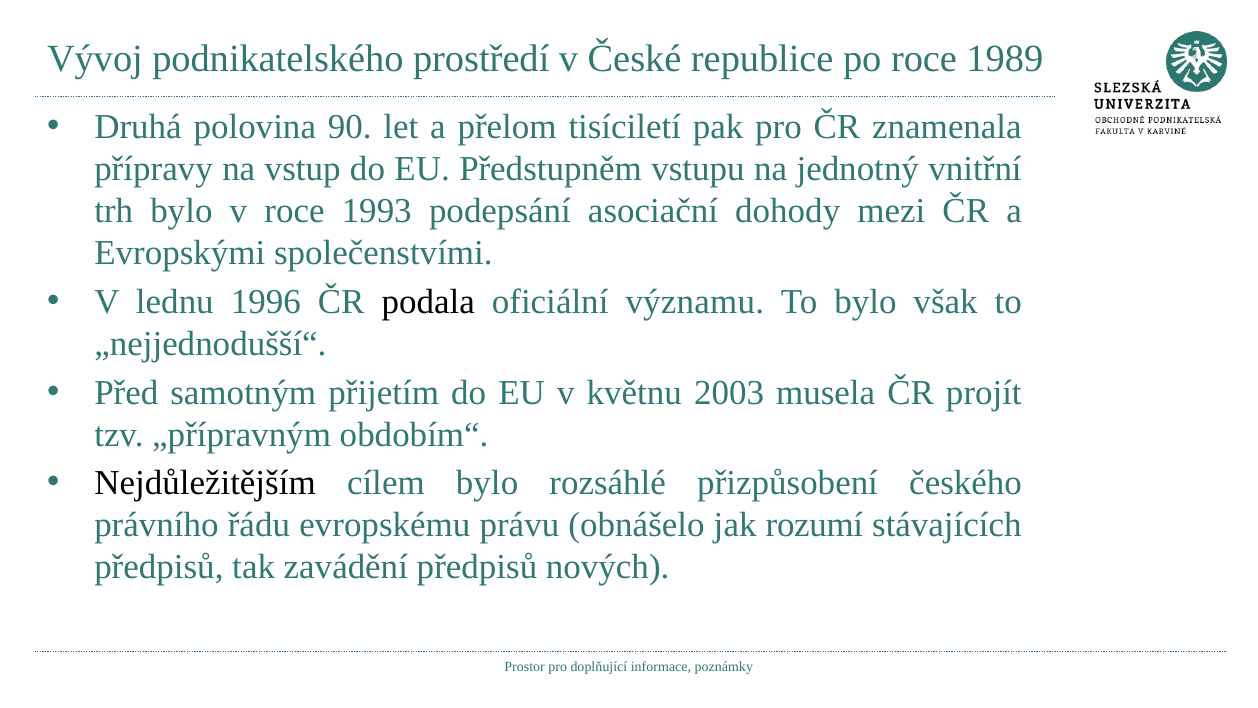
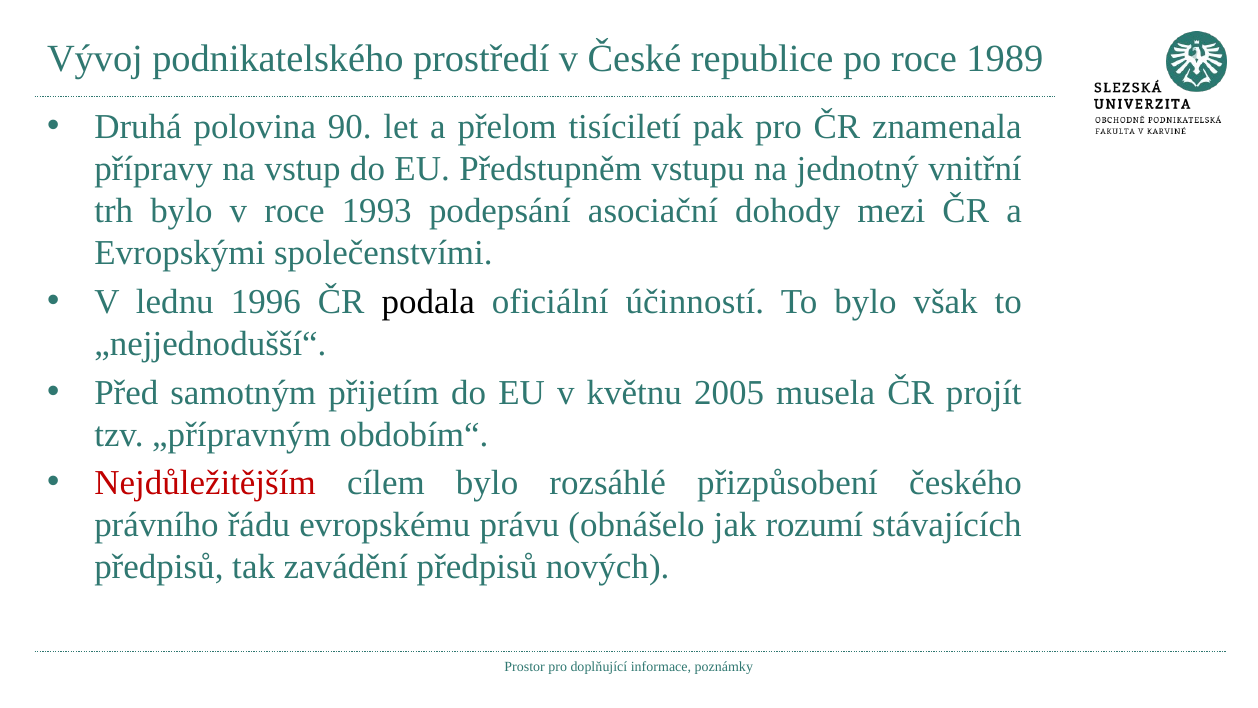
významu: významu -> účinností (695, 301)
2003: 2003 -> 2005 (729, 392)
Nejdůležitějším colour: black -> red (205, 483)
